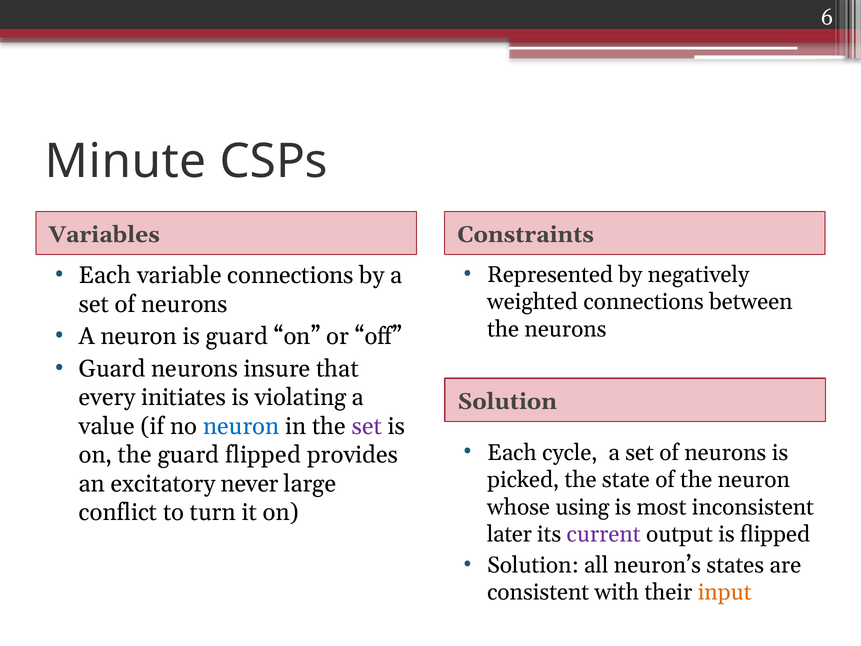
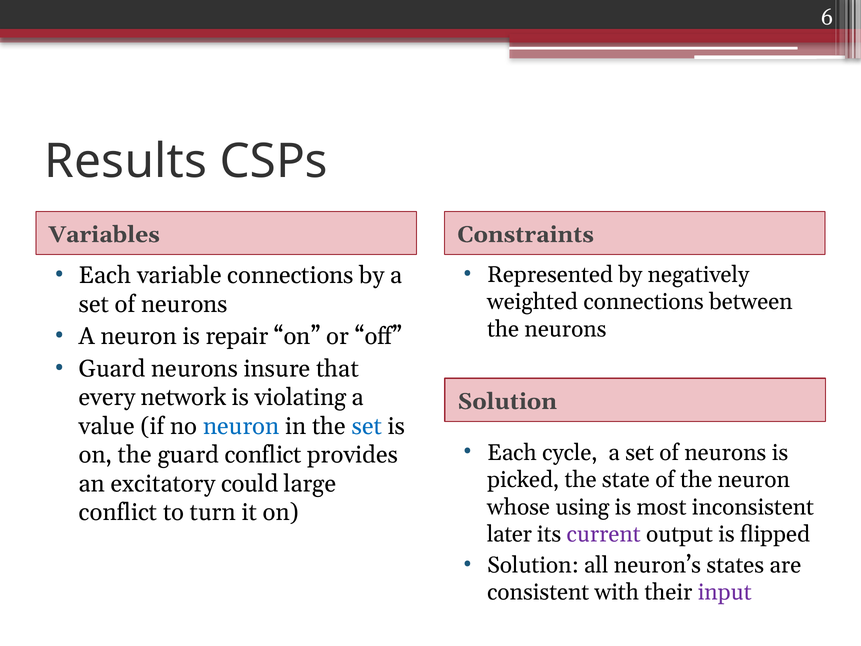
Minute: Minute -> Results (126, 161)
is guard: guard -> repair (237, 336)
initiates: initiates -> network (184, 397)
set colour: purple -> blue (367, 426)
guard flipped: flipped -> conflict (263, 455)
never: never -> could (250, 483)
input colour: orange -> purple (725, 592)
